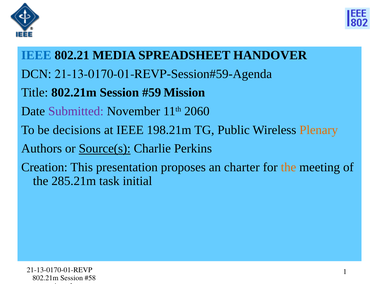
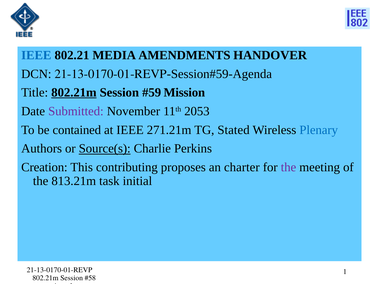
SPREADSHEET: SPREADSHEET -> AMENDMENTS (184, 55)
802.21m underline: none -> present (74, 93)
2060: 2060 -> 2053 (197, 111)
decisions: decisions -> contained (77, 130)
198.21m: 198.21m -> 271.21m (169, 130)
Public: Public -> Stated (234, 130)
Plenary colour: orange -> blue (319, 130)
presentation: presentation -> contributing (127, 167)
the colour: orange -> purple (288, 167)
285.21m: 285.21m -> 813.21m (74, 181)
